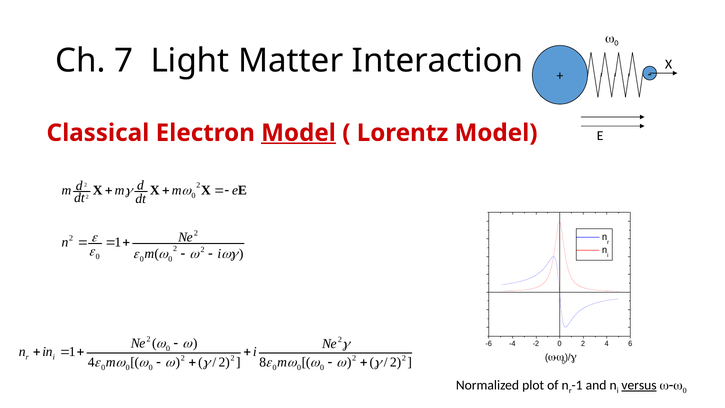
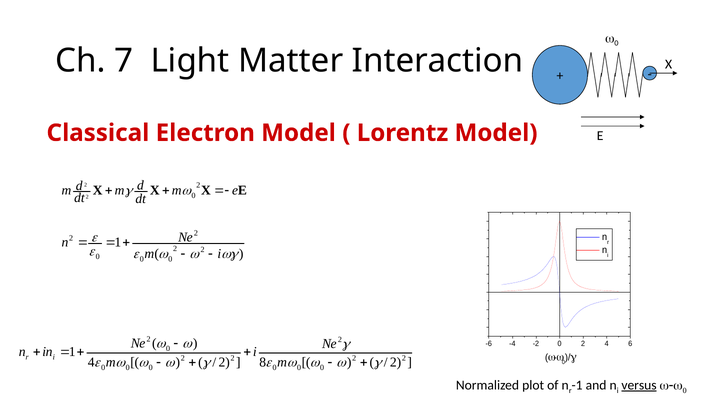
Model underline: present -> none (299, 133)
